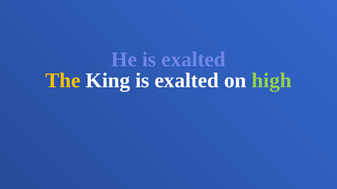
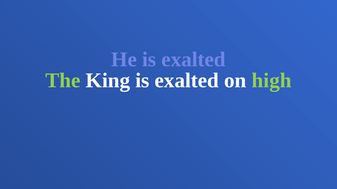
The colour: yellow -> light green (63, 81)
